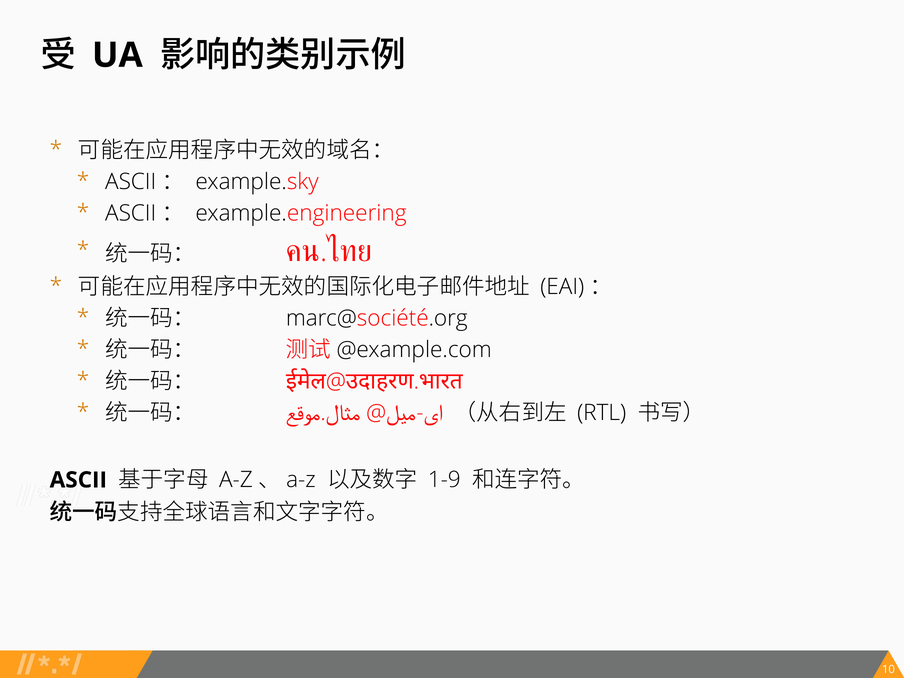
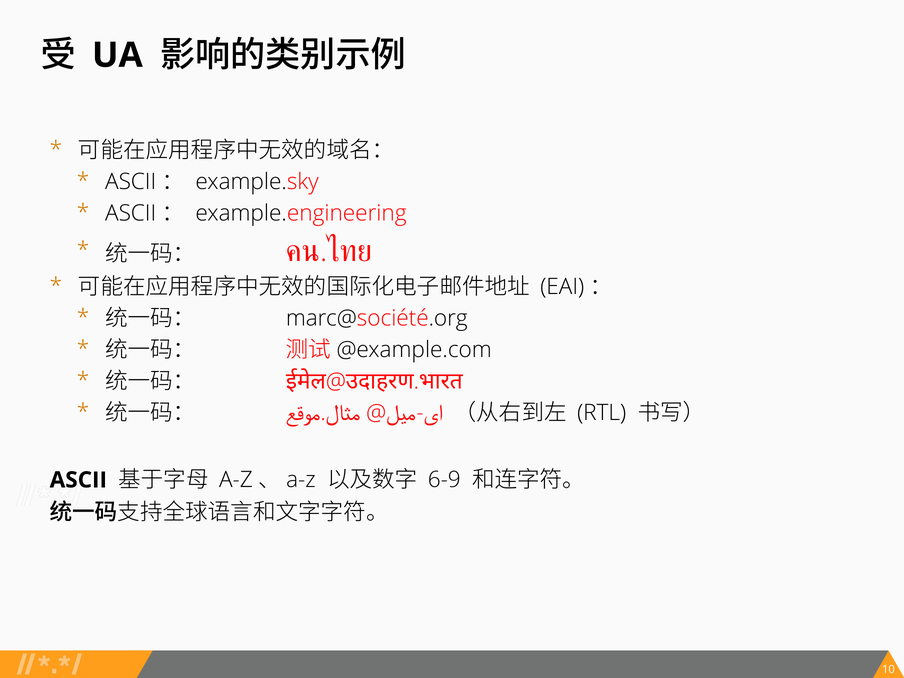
1-9: 1-9 -> 6-9 (444, 480)
